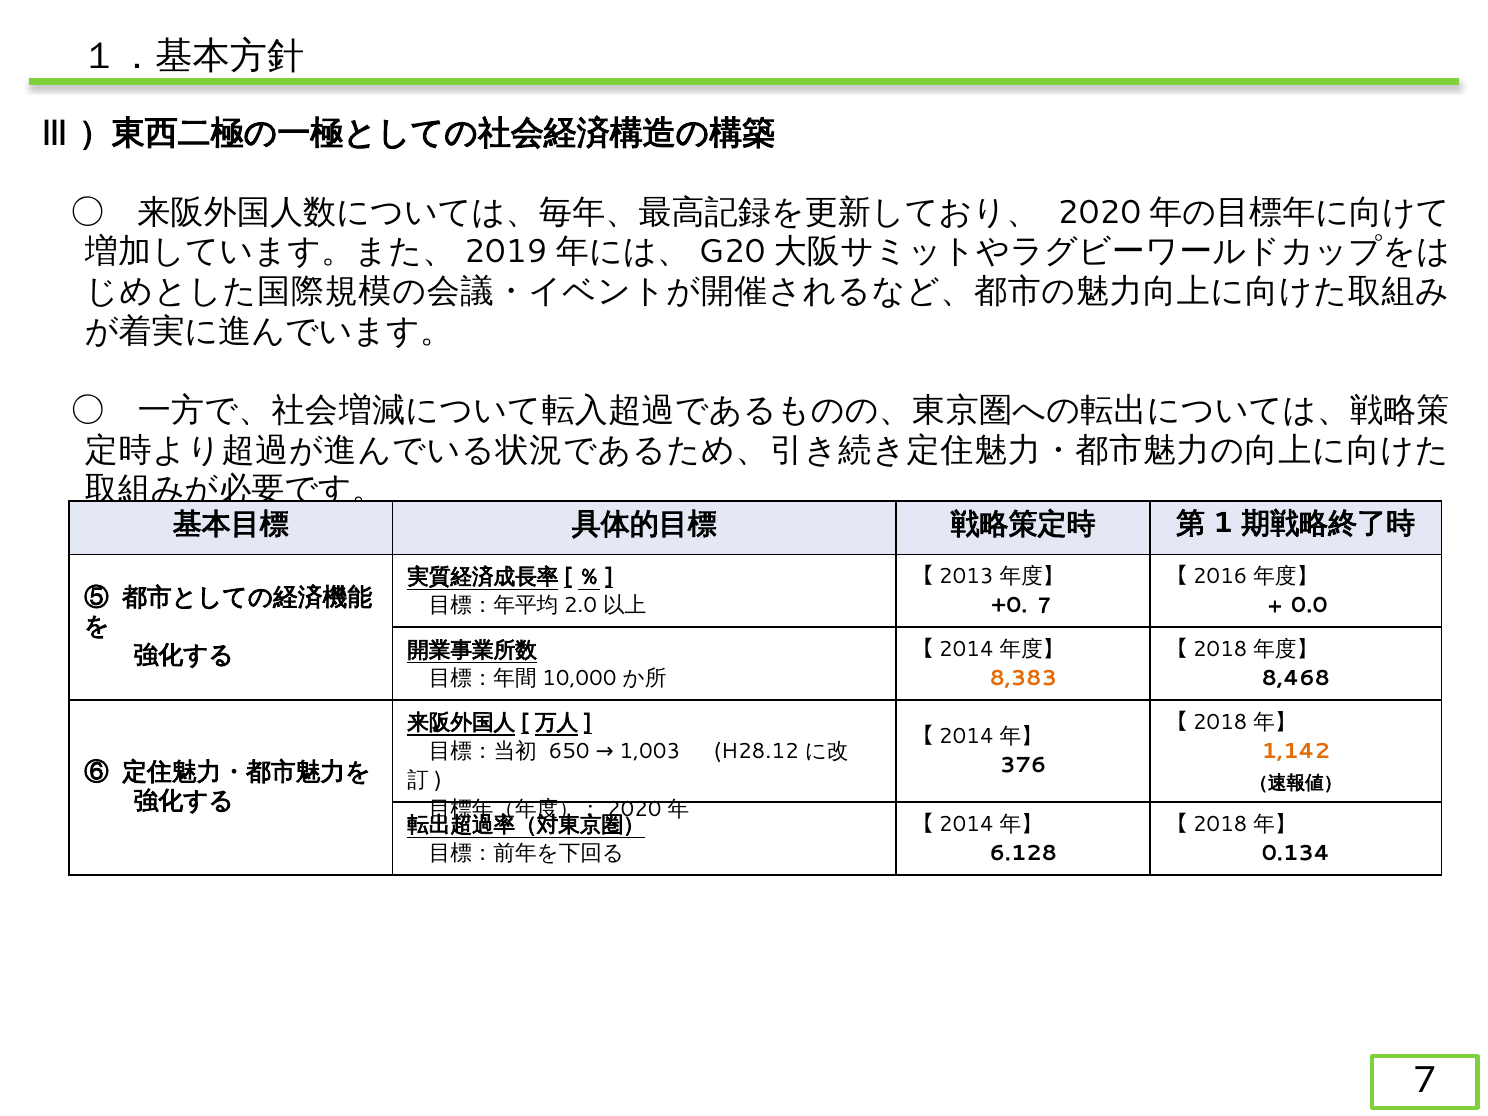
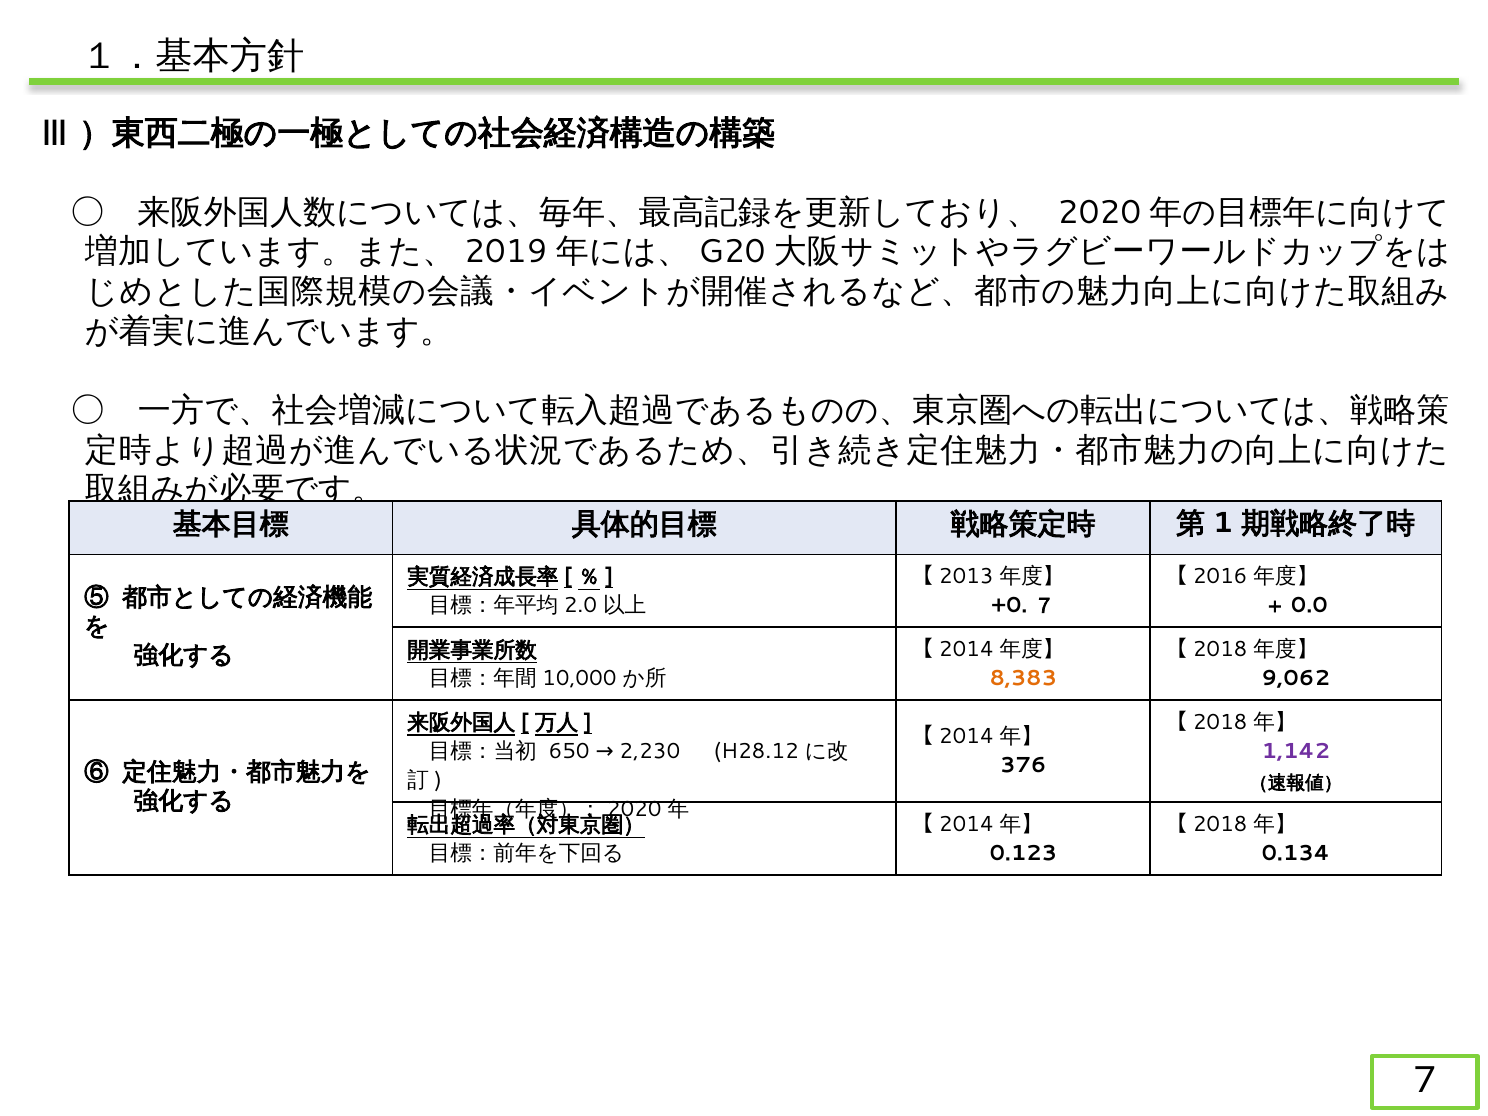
8,468: 8,468 -> 9,062 (1296, 678)
1,142 colour: orange -> purple (1296, 751)
1,003: 1,003 -> 2,230 (650, 751)
6.128: 6.128 -> 0.123 (1023, 853)
